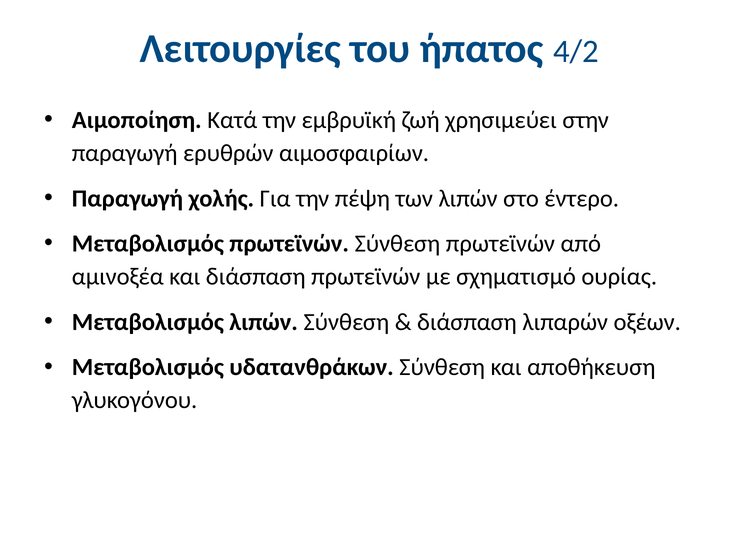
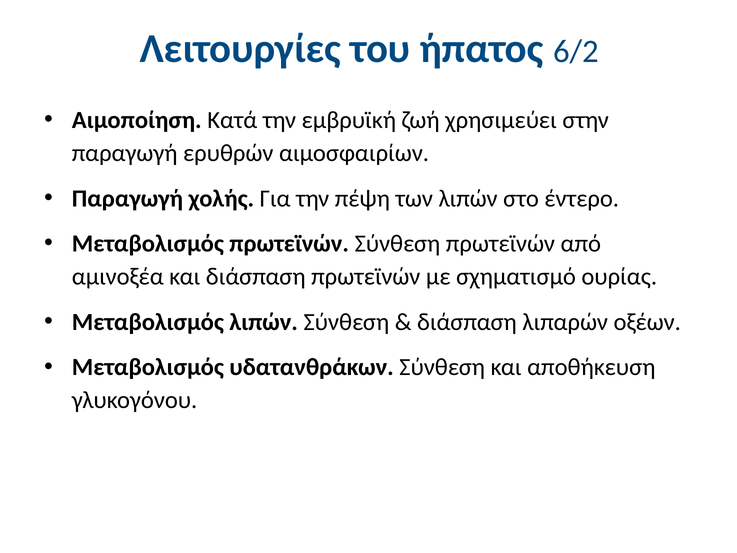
4/2: 4/2 -> 6/2 (576, 52)
